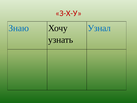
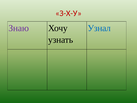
Знаю colour: blue -> purple (19, 28)
